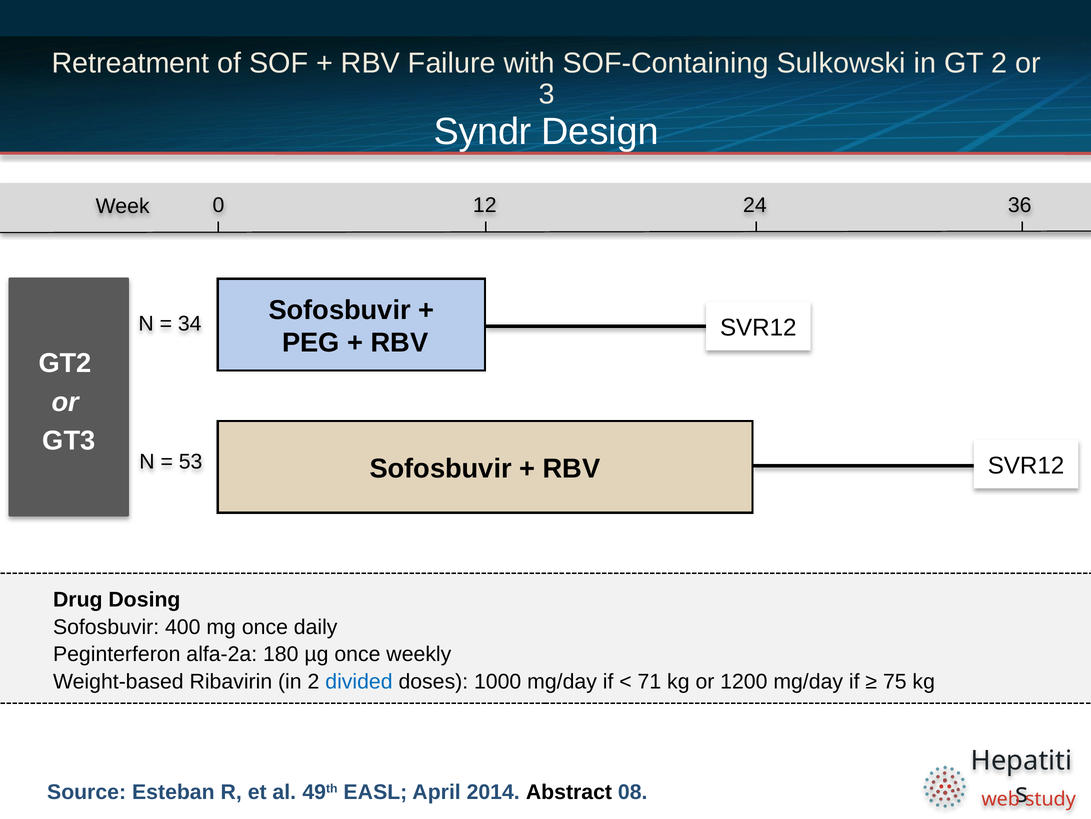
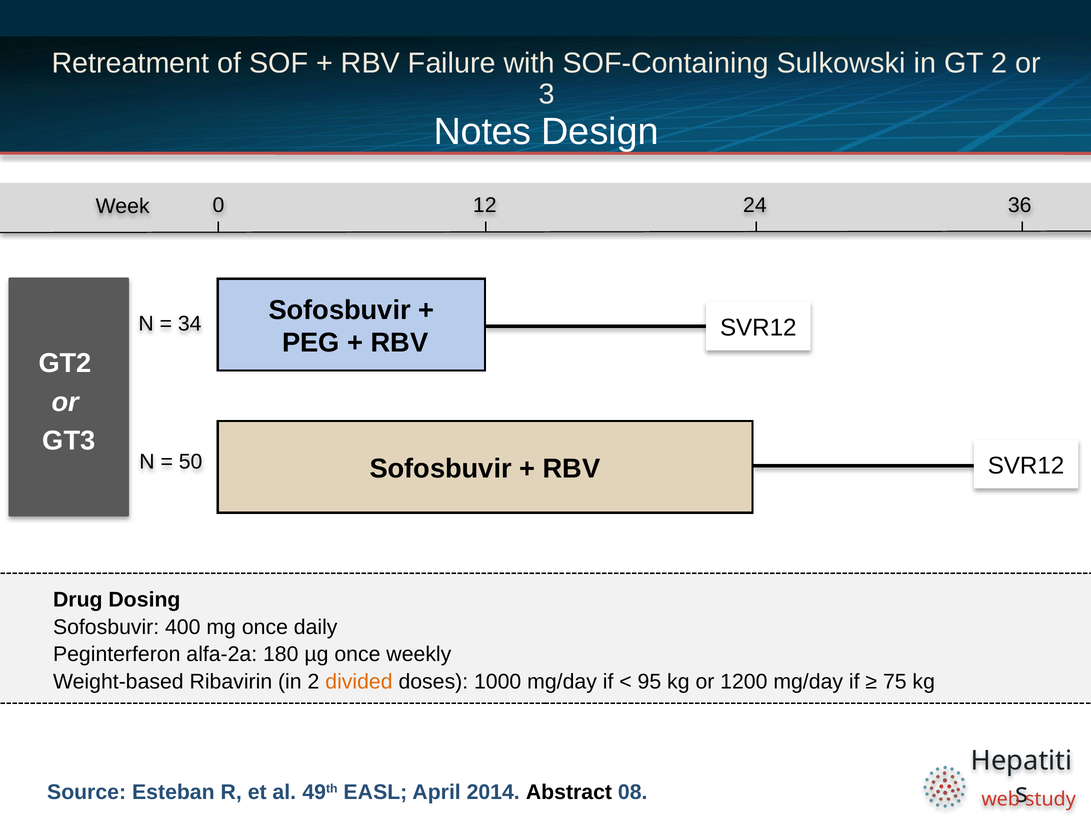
Syndr: Syndr -> Notes (483, 131)
53: 53 -> 50 (191, 461)
divided colour: blue -> orange (359, 681)
71: 71 -> 95 (649, 681)
